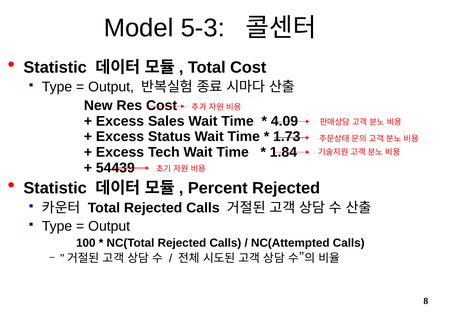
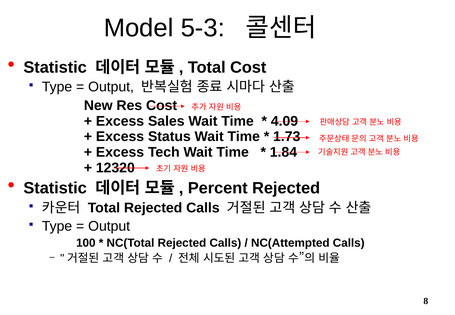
54439: 54439 -> 12320 (115, 168)
